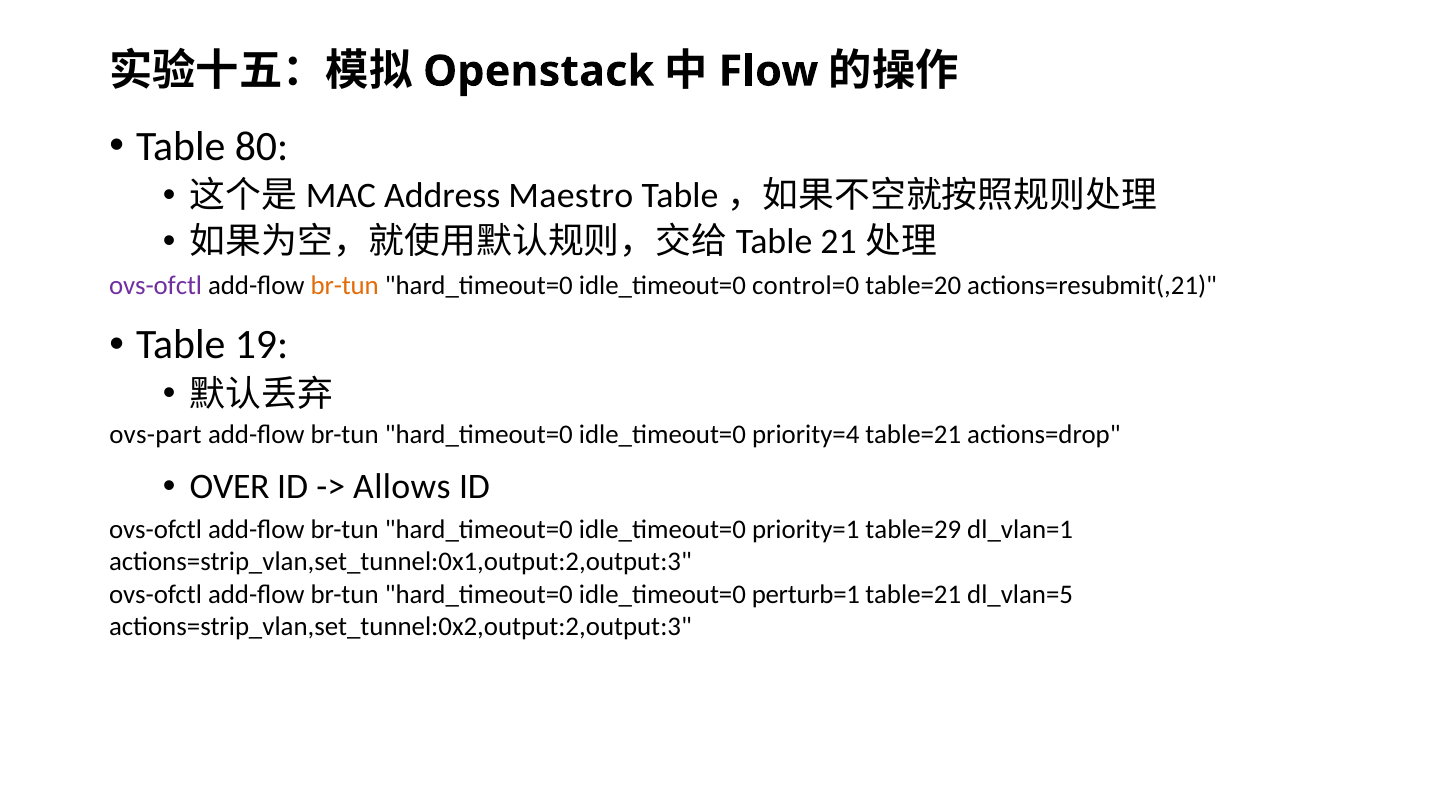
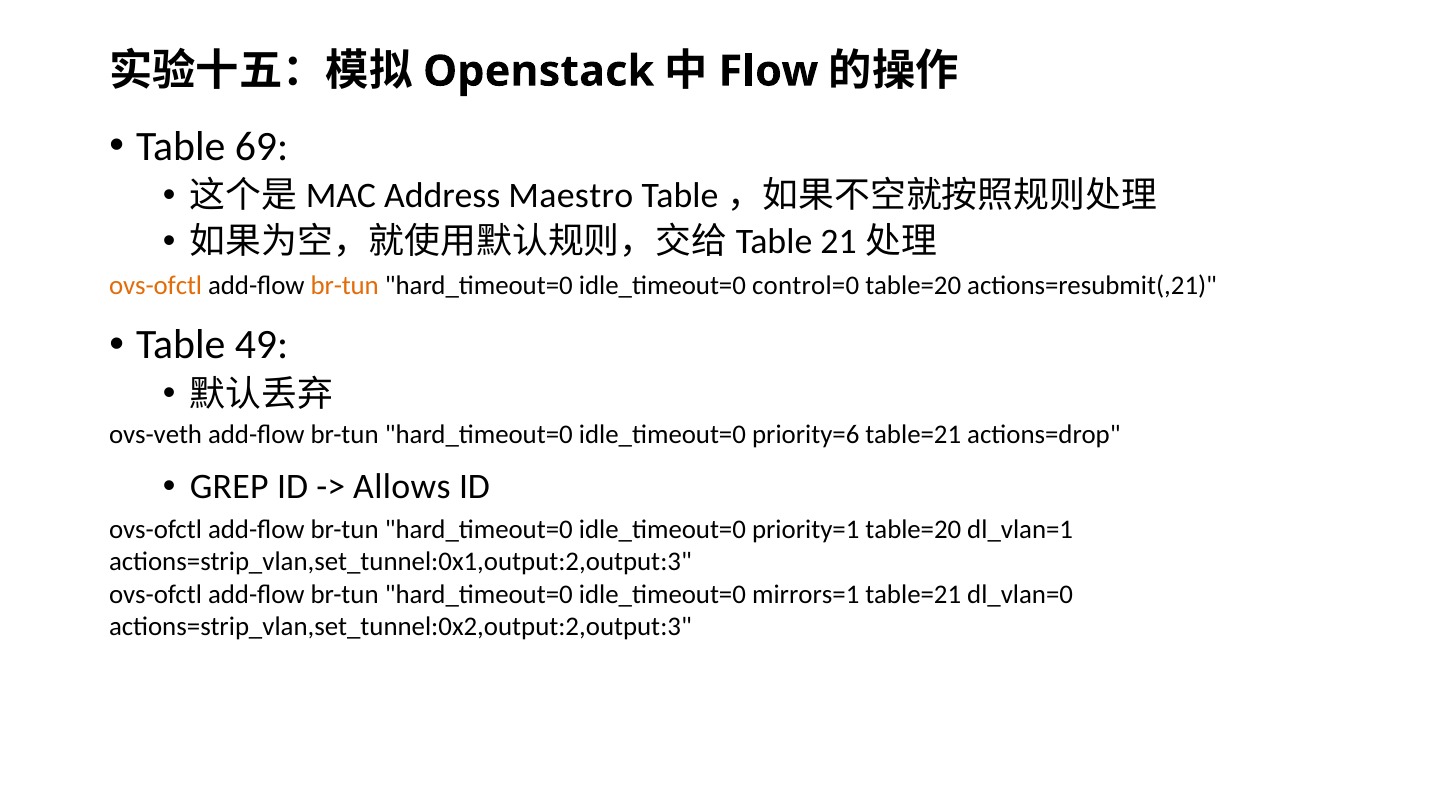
80: 80 -> 69 (261, 147)
ovs-ofctl colour: purple -> orange (156, 286)
19: 19 -> 49 (261, 345)
ovs-part: ovs-part -> ovs-veth (156, 434)
priority=4: priority=4 -> priority=6 (806, 434)
OVER: OVER -> GREP (229, 487)
priority=1 table=29: table=29 -> table=20 (913, 530)
perturb=1: perturb=1 -> mirrors=1 (806, 594)
dl_vlan=5: dl_vlan=5 -> dl_vlan=0 (1020, 594)
